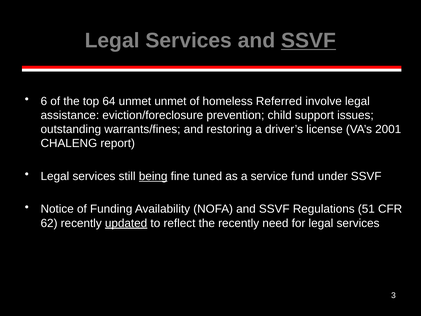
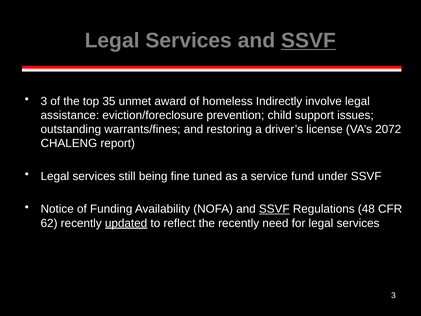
6: 6 -> 3 (44, 101)
64: 64 -> 35 (109, 101)
unmet unmet: unmet -> award (170, 101)
Referred: Referred -> Indirectly (279, 101)
2001: 2001 -> 2072 (388, 129)
being underline: present -> none (153, 176)
SSVF underline: none -> present (274, 209)
51: 51 -> 48 (366, 209)
